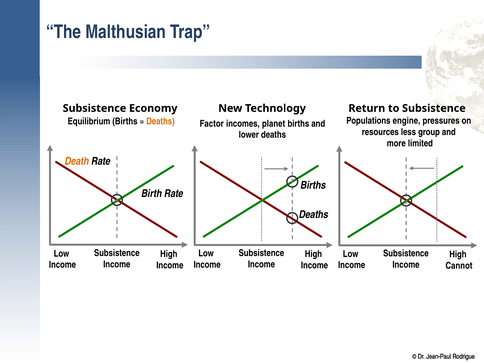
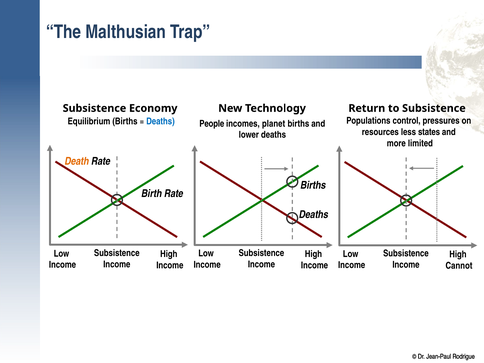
engine: engine -> control (407, 121)
Deaths colour: orange -> blue (160, 121)
Factor: Factor -> People (212, 124)
group: group -> states (429, 132)
